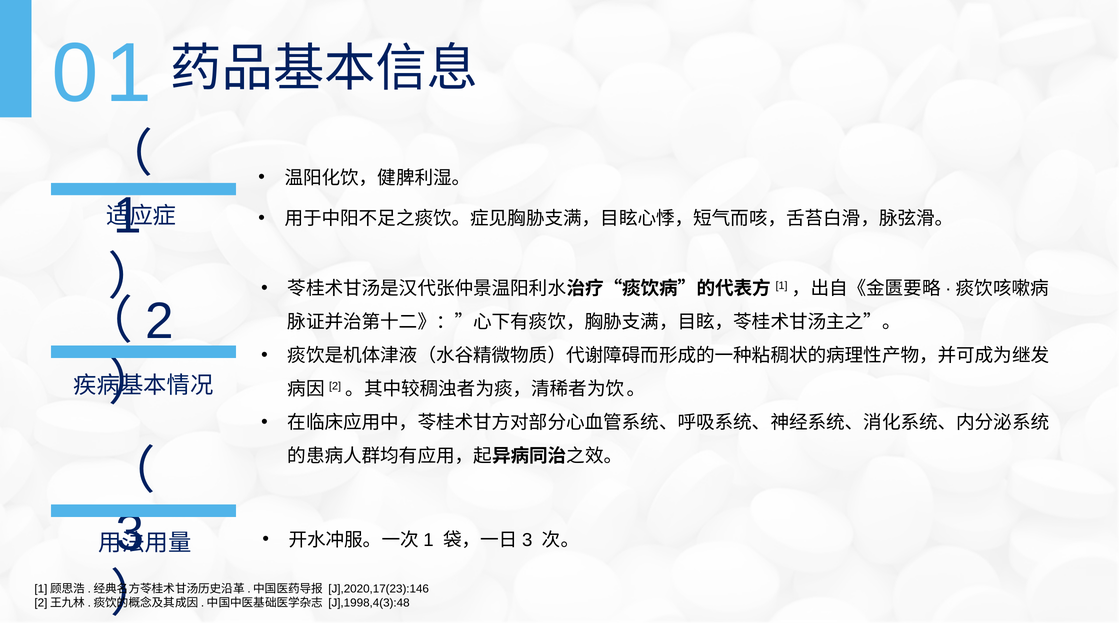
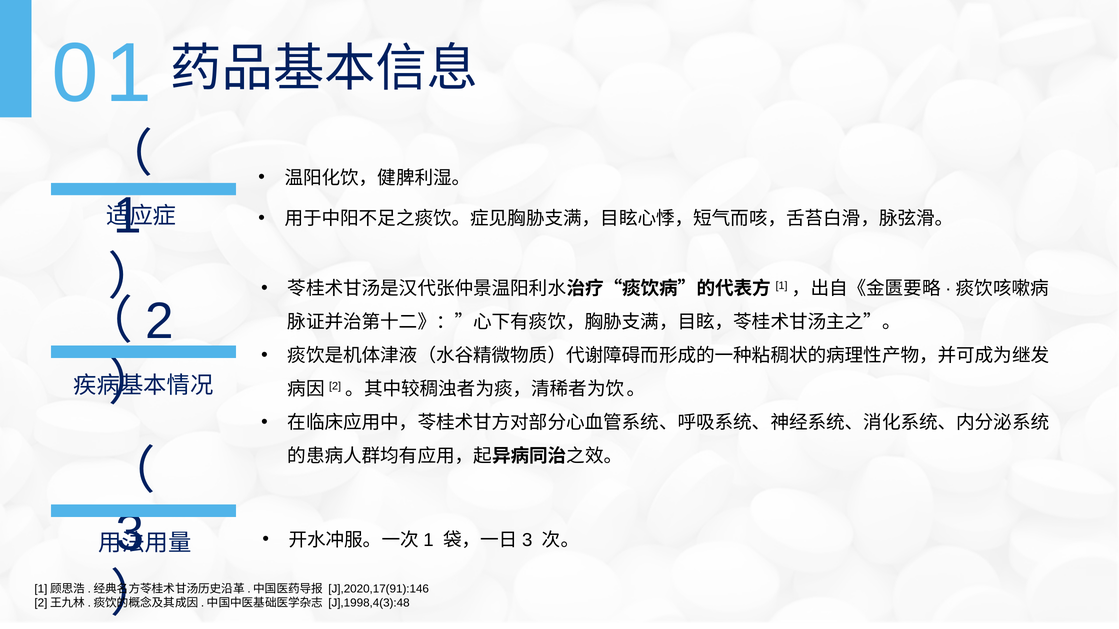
J],2020,17(23):146: J],2020,17(23):146 -> J],2020,17(91):146 (379, 590)
